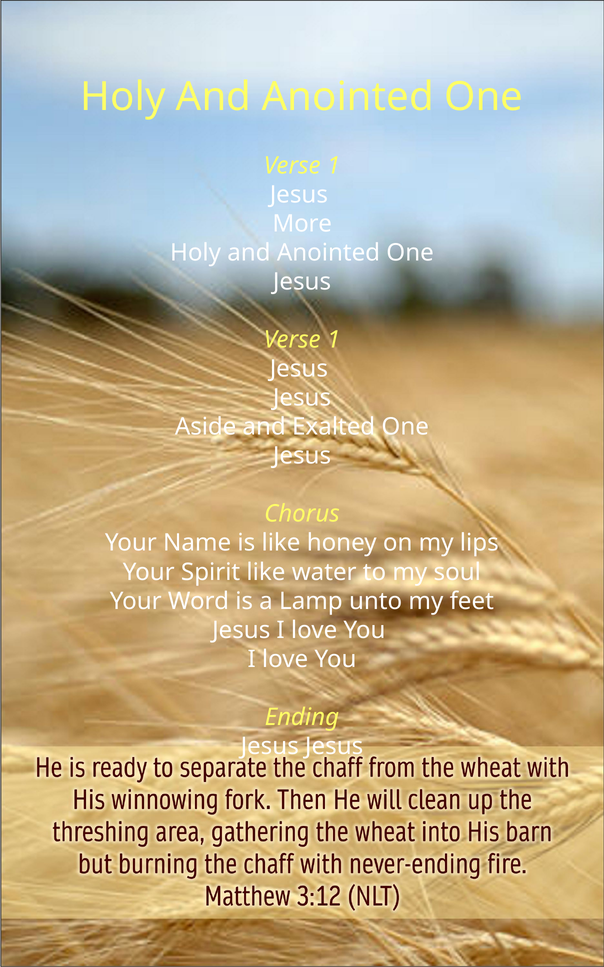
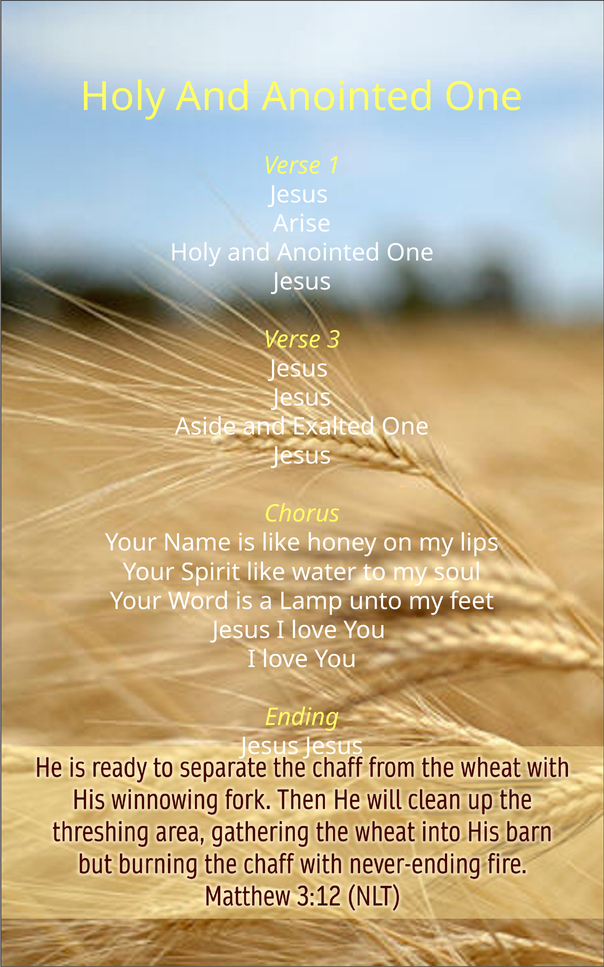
More: More -> Arise (302, 224)
1: 1 -> 3 (334, 340)
